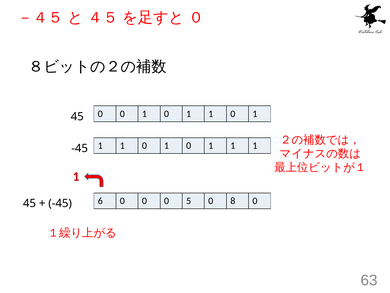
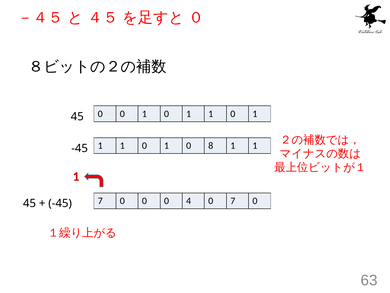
1: 1 -> 8 (211, 145)
-45 6: 6 -> 7 (100, 201)
5: 5 -> 4 (189, 201)
0 8: 8 -> 7 (233, 201)
